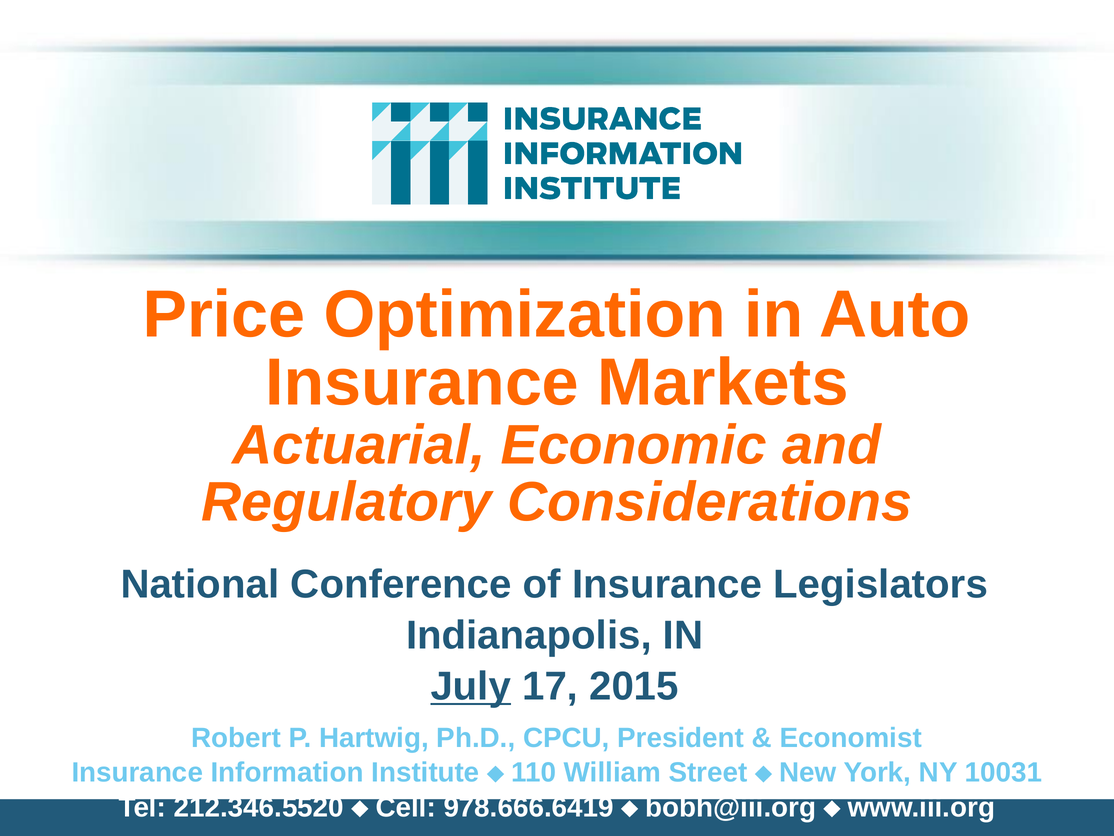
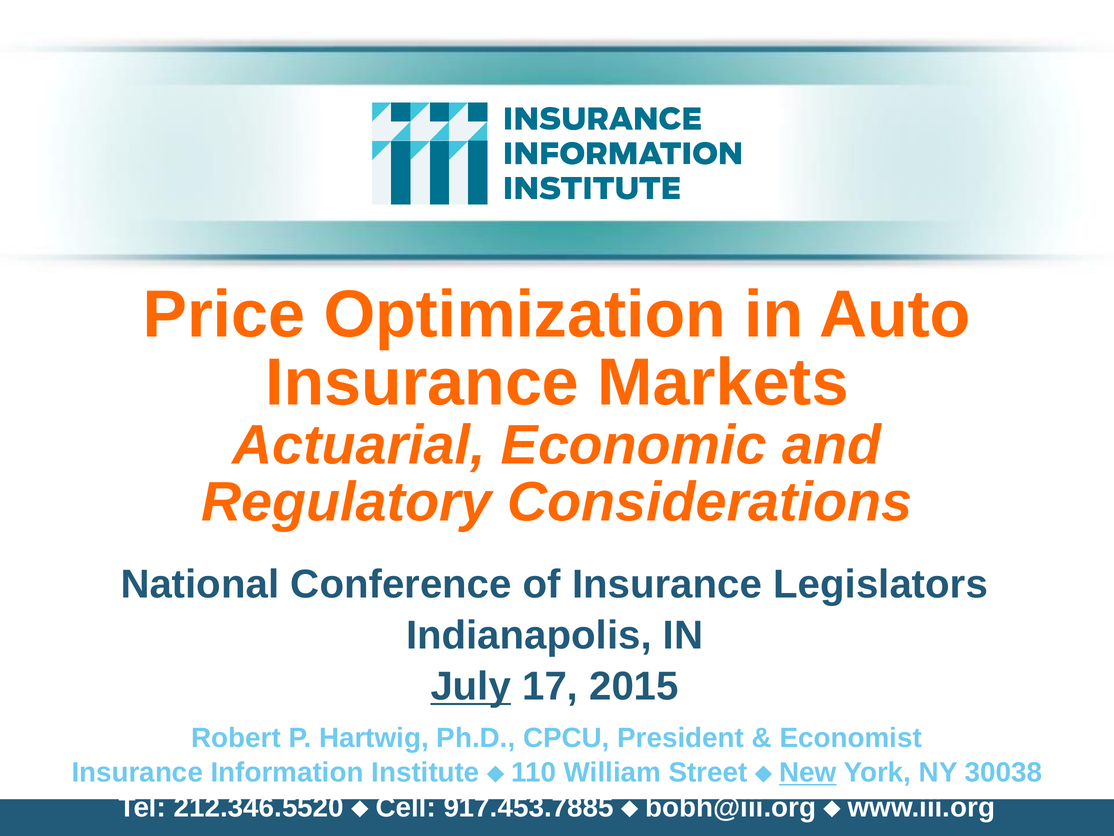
New underline: none -> present (808, 772)
10031: 10031 -> 30038 (1003, 772)
978.666.6419: 978.666.6419 -> 917.453.7885 (529, 807)
